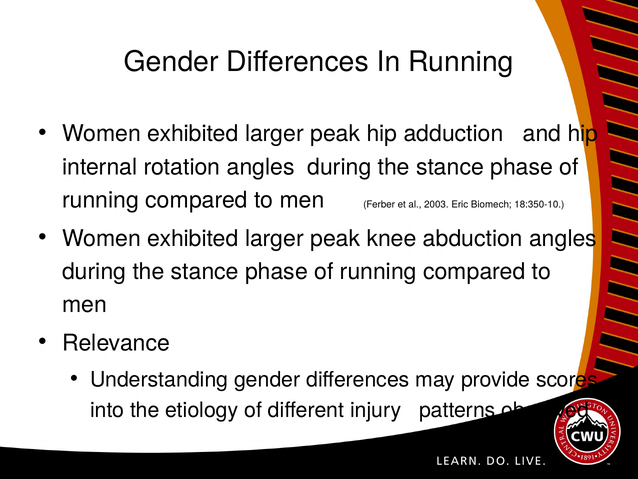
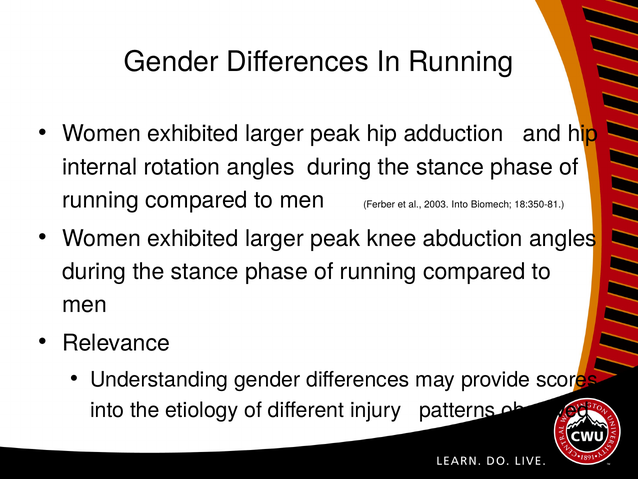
2003 Eric: Eric -> Into (460, 204)
18:350-10: 18:350-10 -> 18:350-81 (539, 204)
